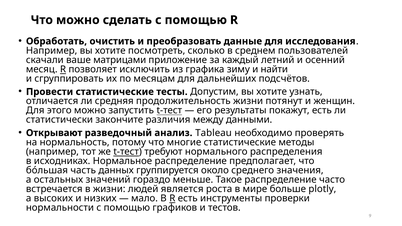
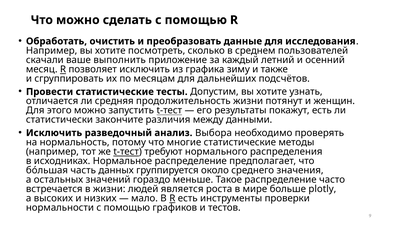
матрицами: матрицами -> выполнить (120, 60)
найти: найти -> также (274, 69)
Открывают: Открывают -> Исключить (54, 133)
Tableau: Tableau -> Выбора (214, 133)
